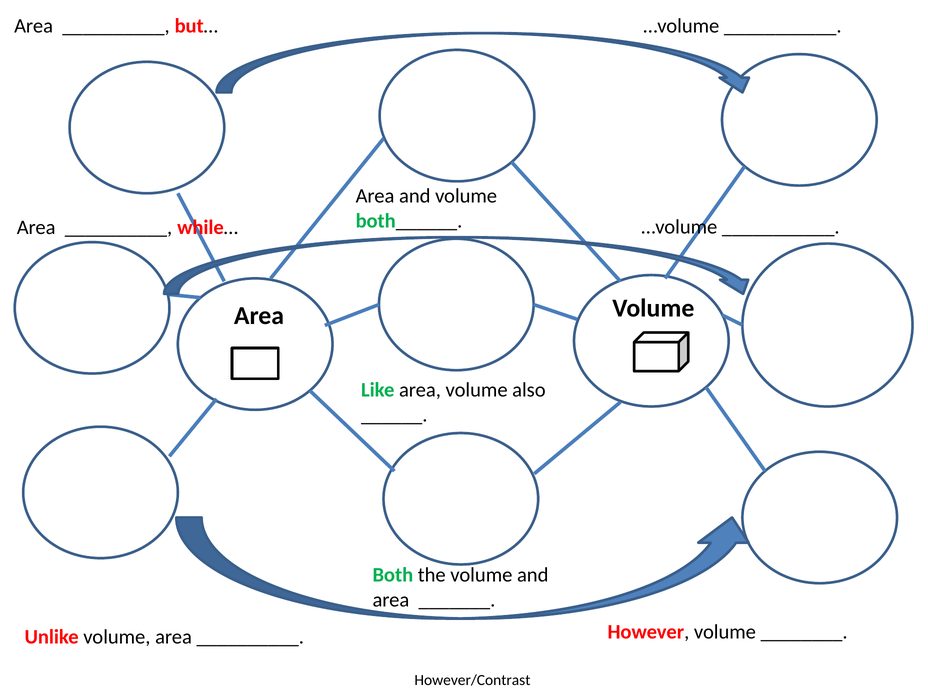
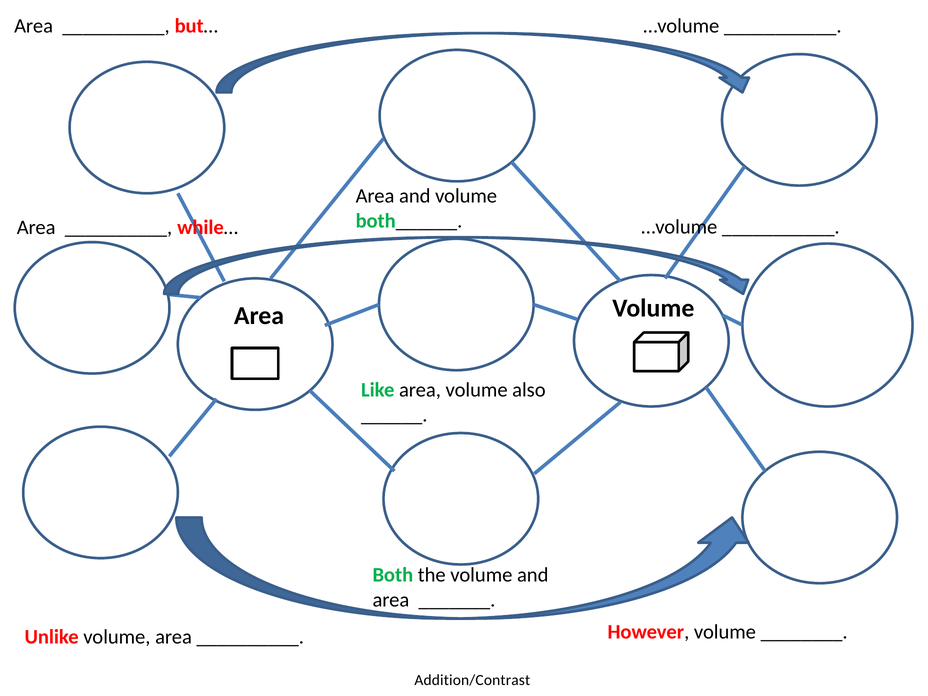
However/Contrast: However/Contrast -> Addition/Contrast (472, 680)
